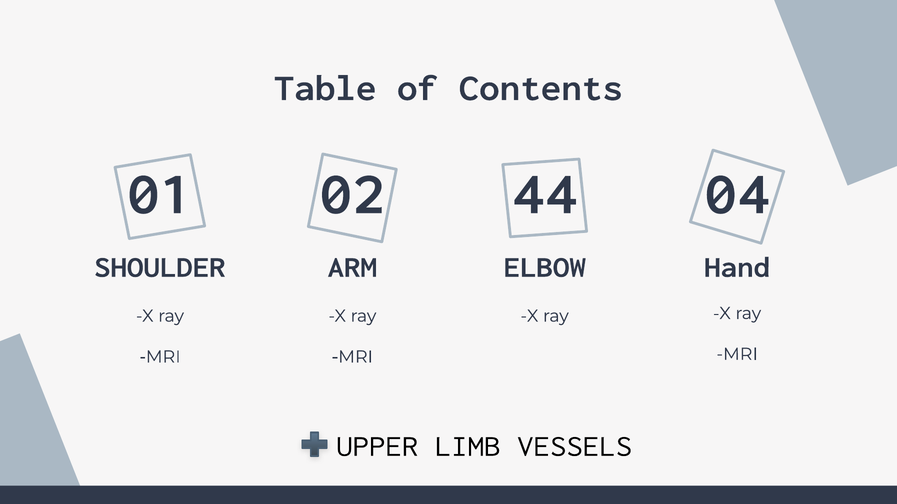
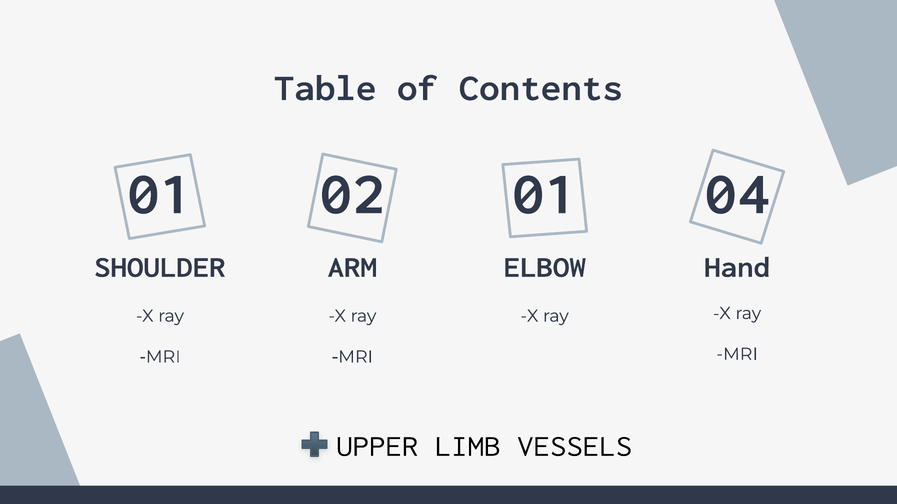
02 44: 44 -> 01 (545, 194)
